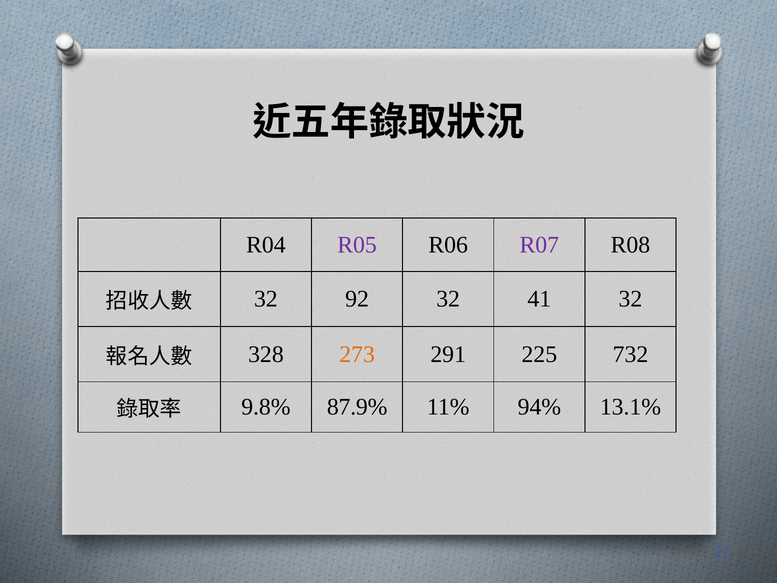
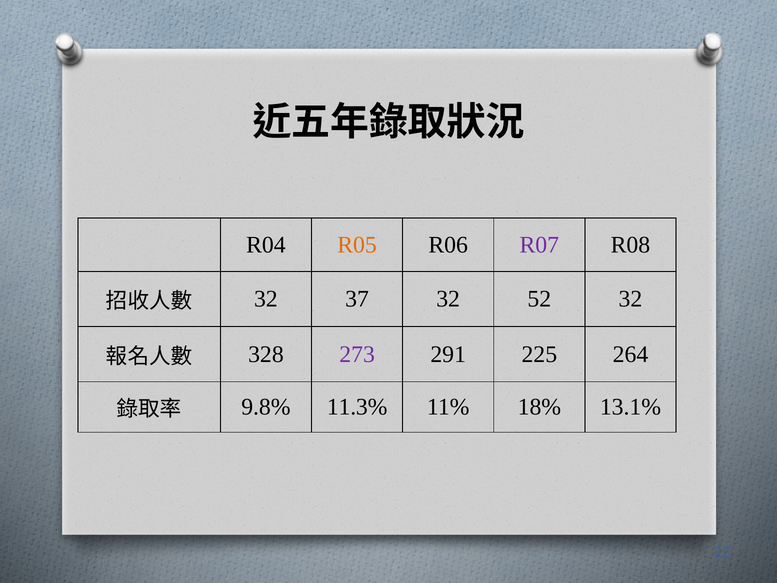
R05 colour: purple -> orange (357, 245)
92: 92 -> 37 (357, 299)
41: 41 -> 52 (539, 299)
273 colour: orange -> purple (357, 354)
732: 732 -> 264 (631, 354)
87.9%: 87.9% -> 11.3% (357, 407)
94%: 94% -> 18% (539, 407)
